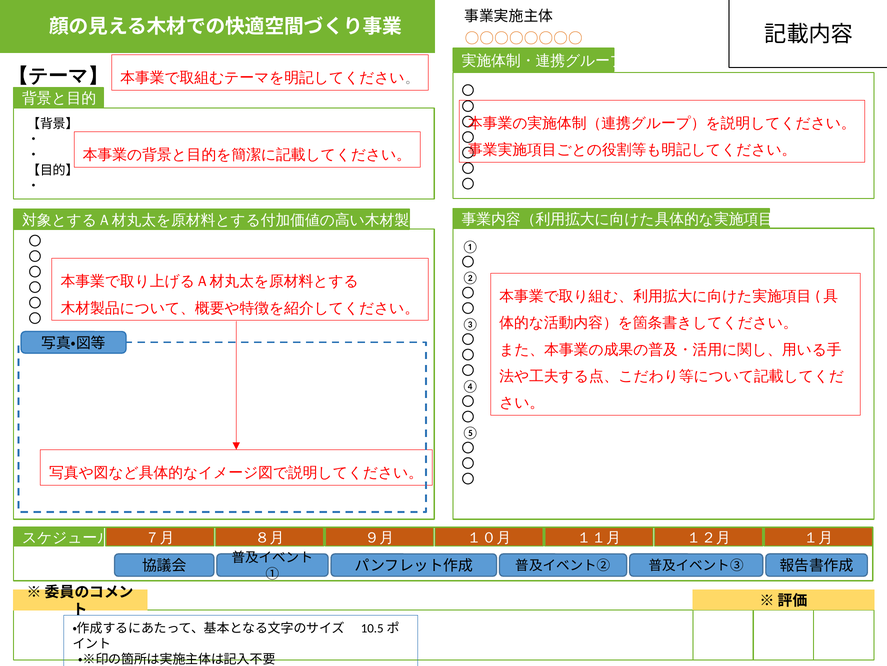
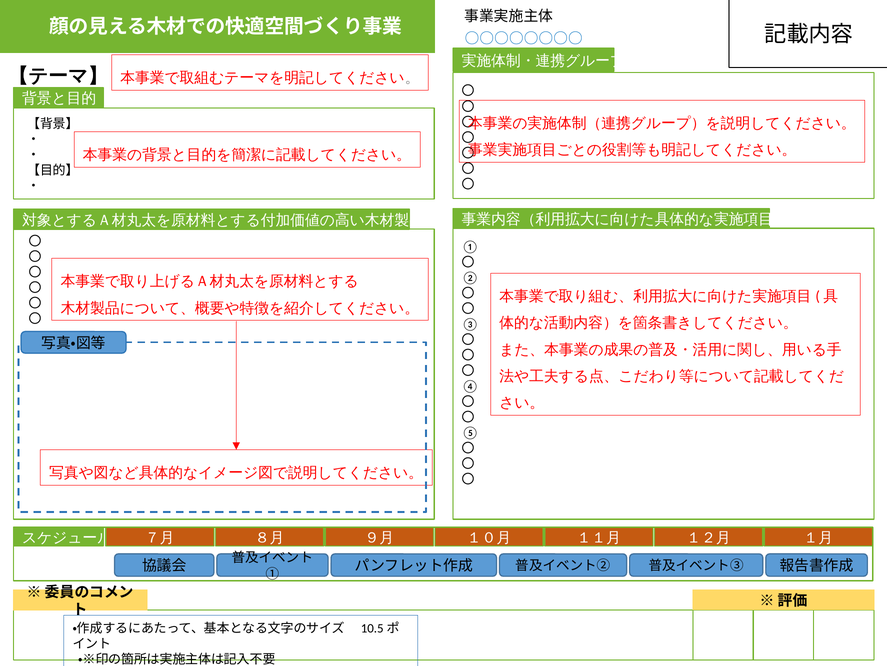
〇〇〇〇〇〇〇〇 colour: orange -> blue (524, 38)
